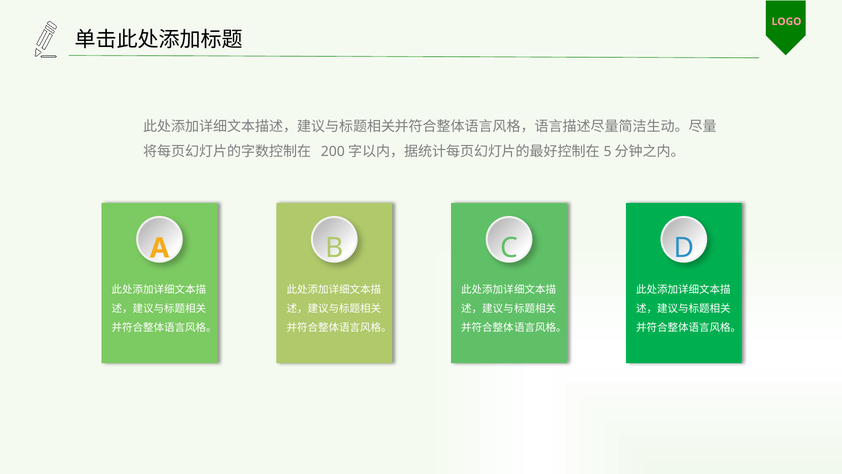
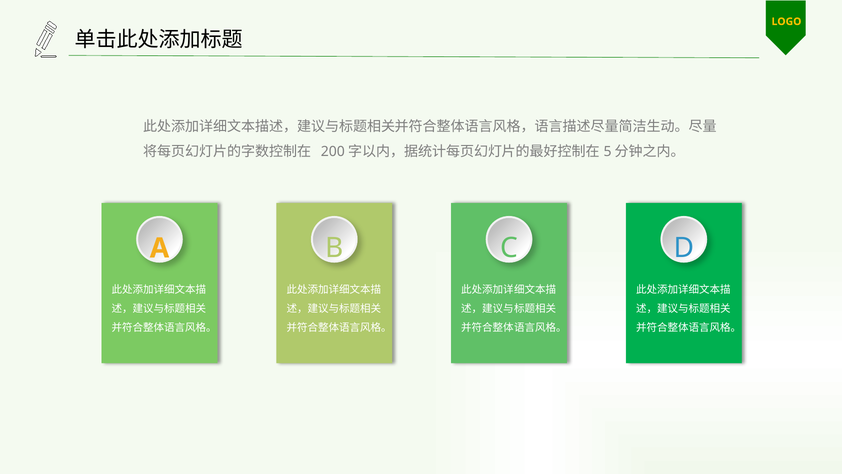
LOGO colour: pink -> yellow (786, 22)
